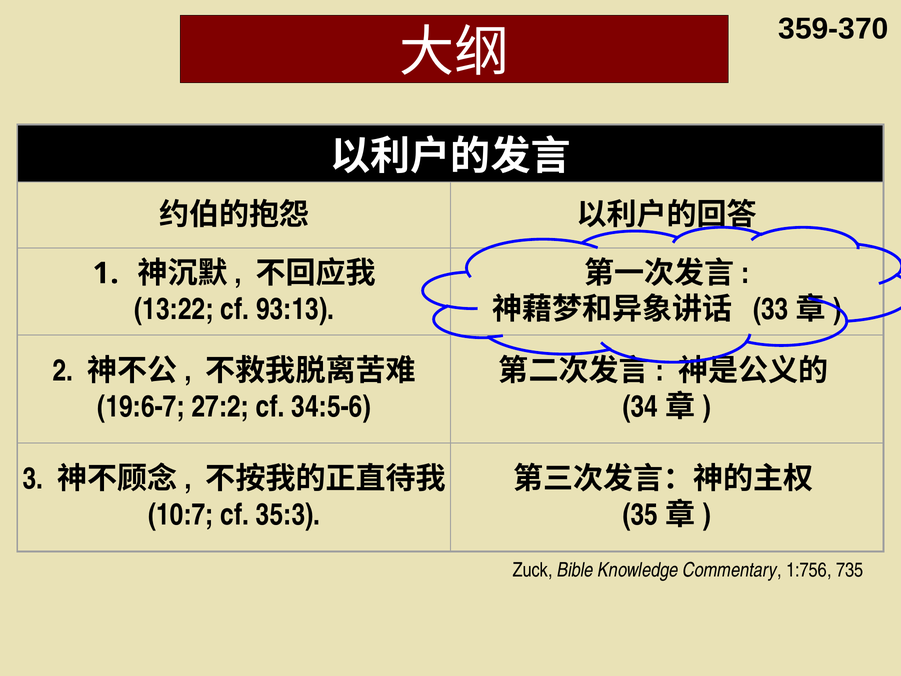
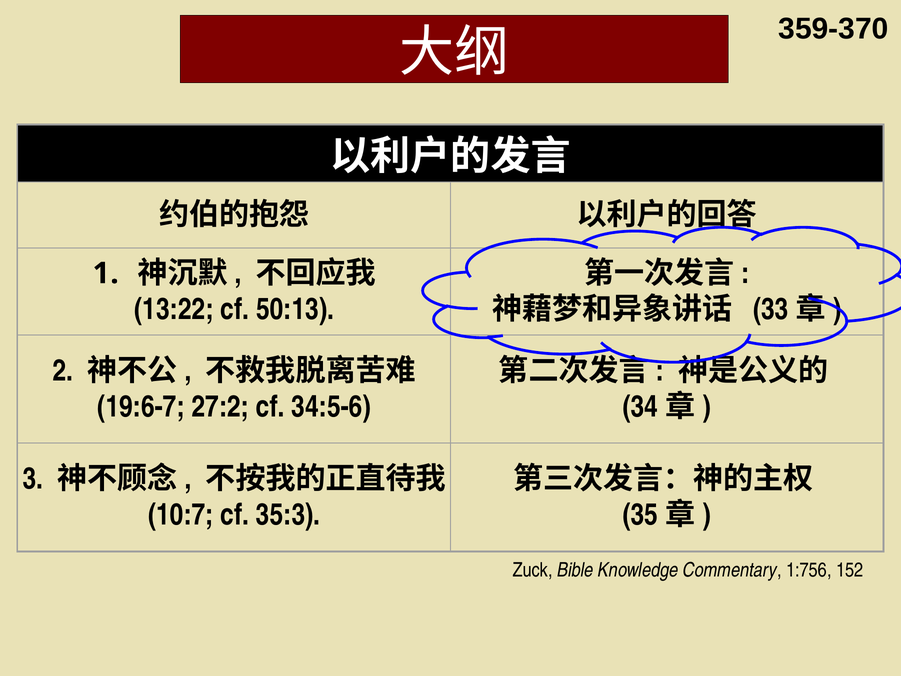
93:13: 93:13 -> 50:13 (295, 309)
735: 735 -> 152 (850, 570)
